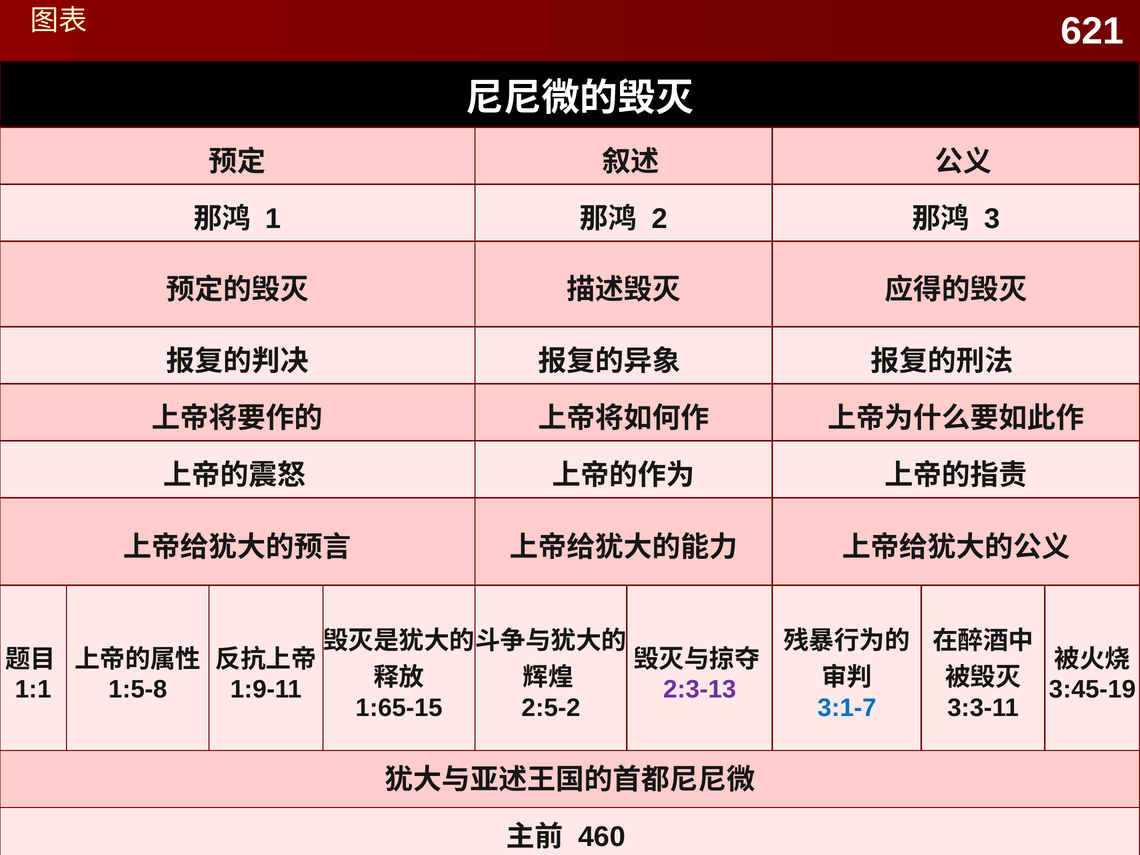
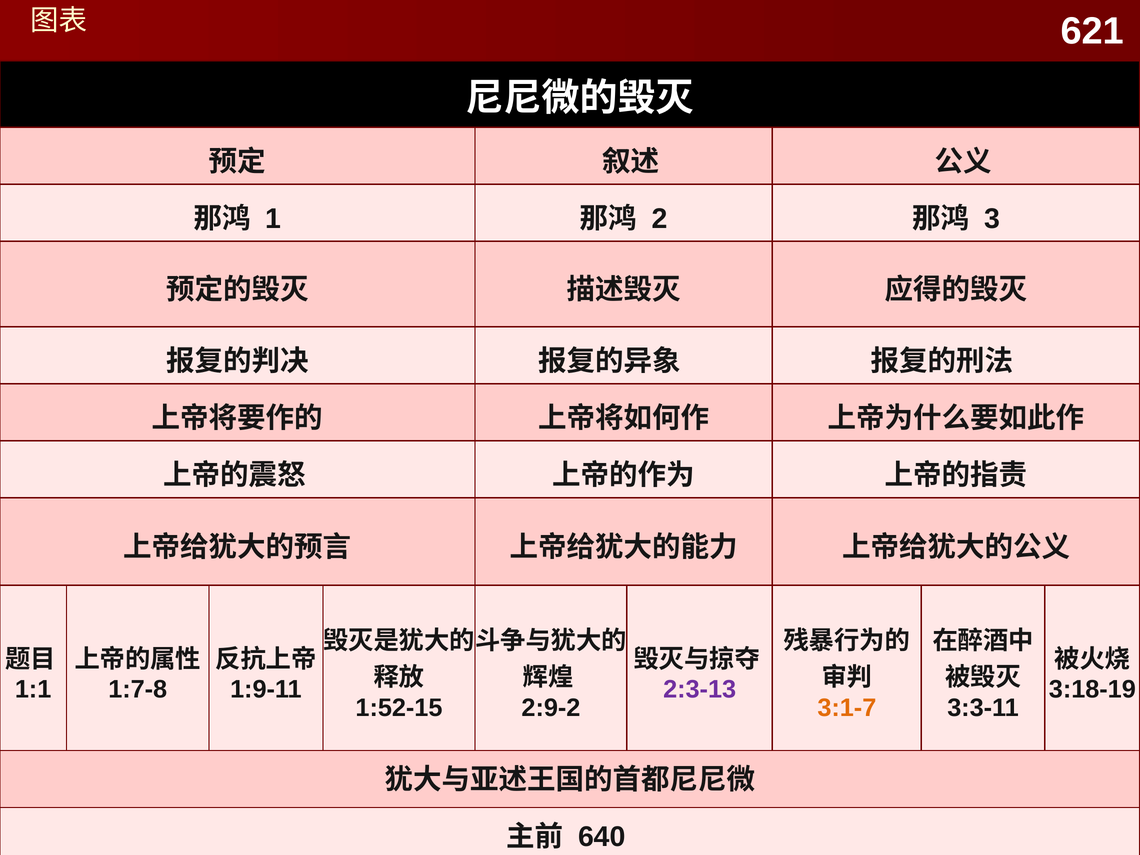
1:5-8: 1:5-8 -> 1:7-8 (138, 689)
3:45-19: 3:45-19 -> 3:18-19 (1092, 689)
1:65-15: 1:65-15 -> 1:52-15 (399, 708)
2:5-2: 2:5-2 -> 2:9-2 (551, 708)
3:1-7 colour: blue -> orange (847, 708)
460: 460 -> 640 (602, 837)
